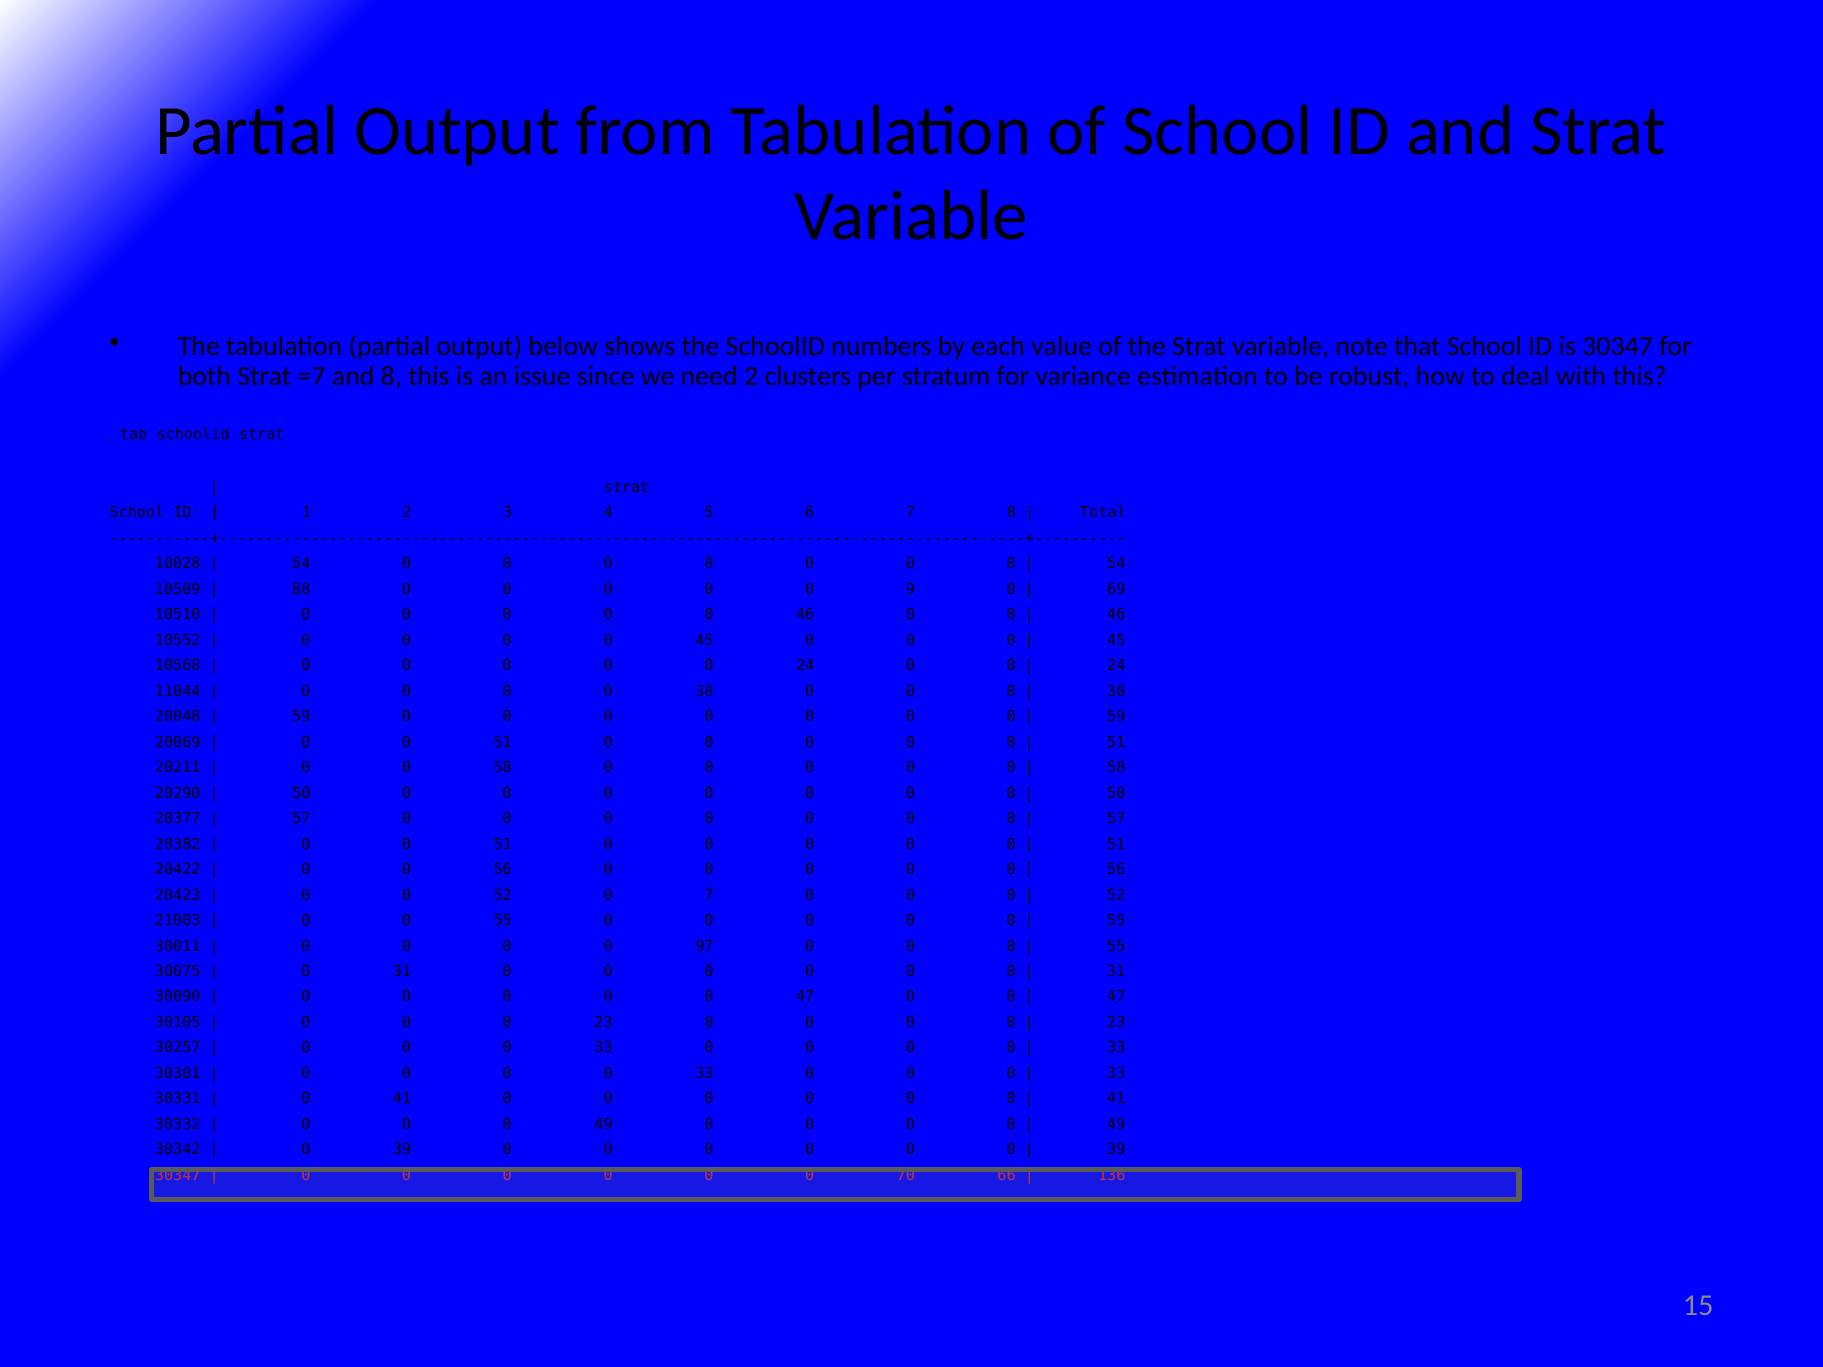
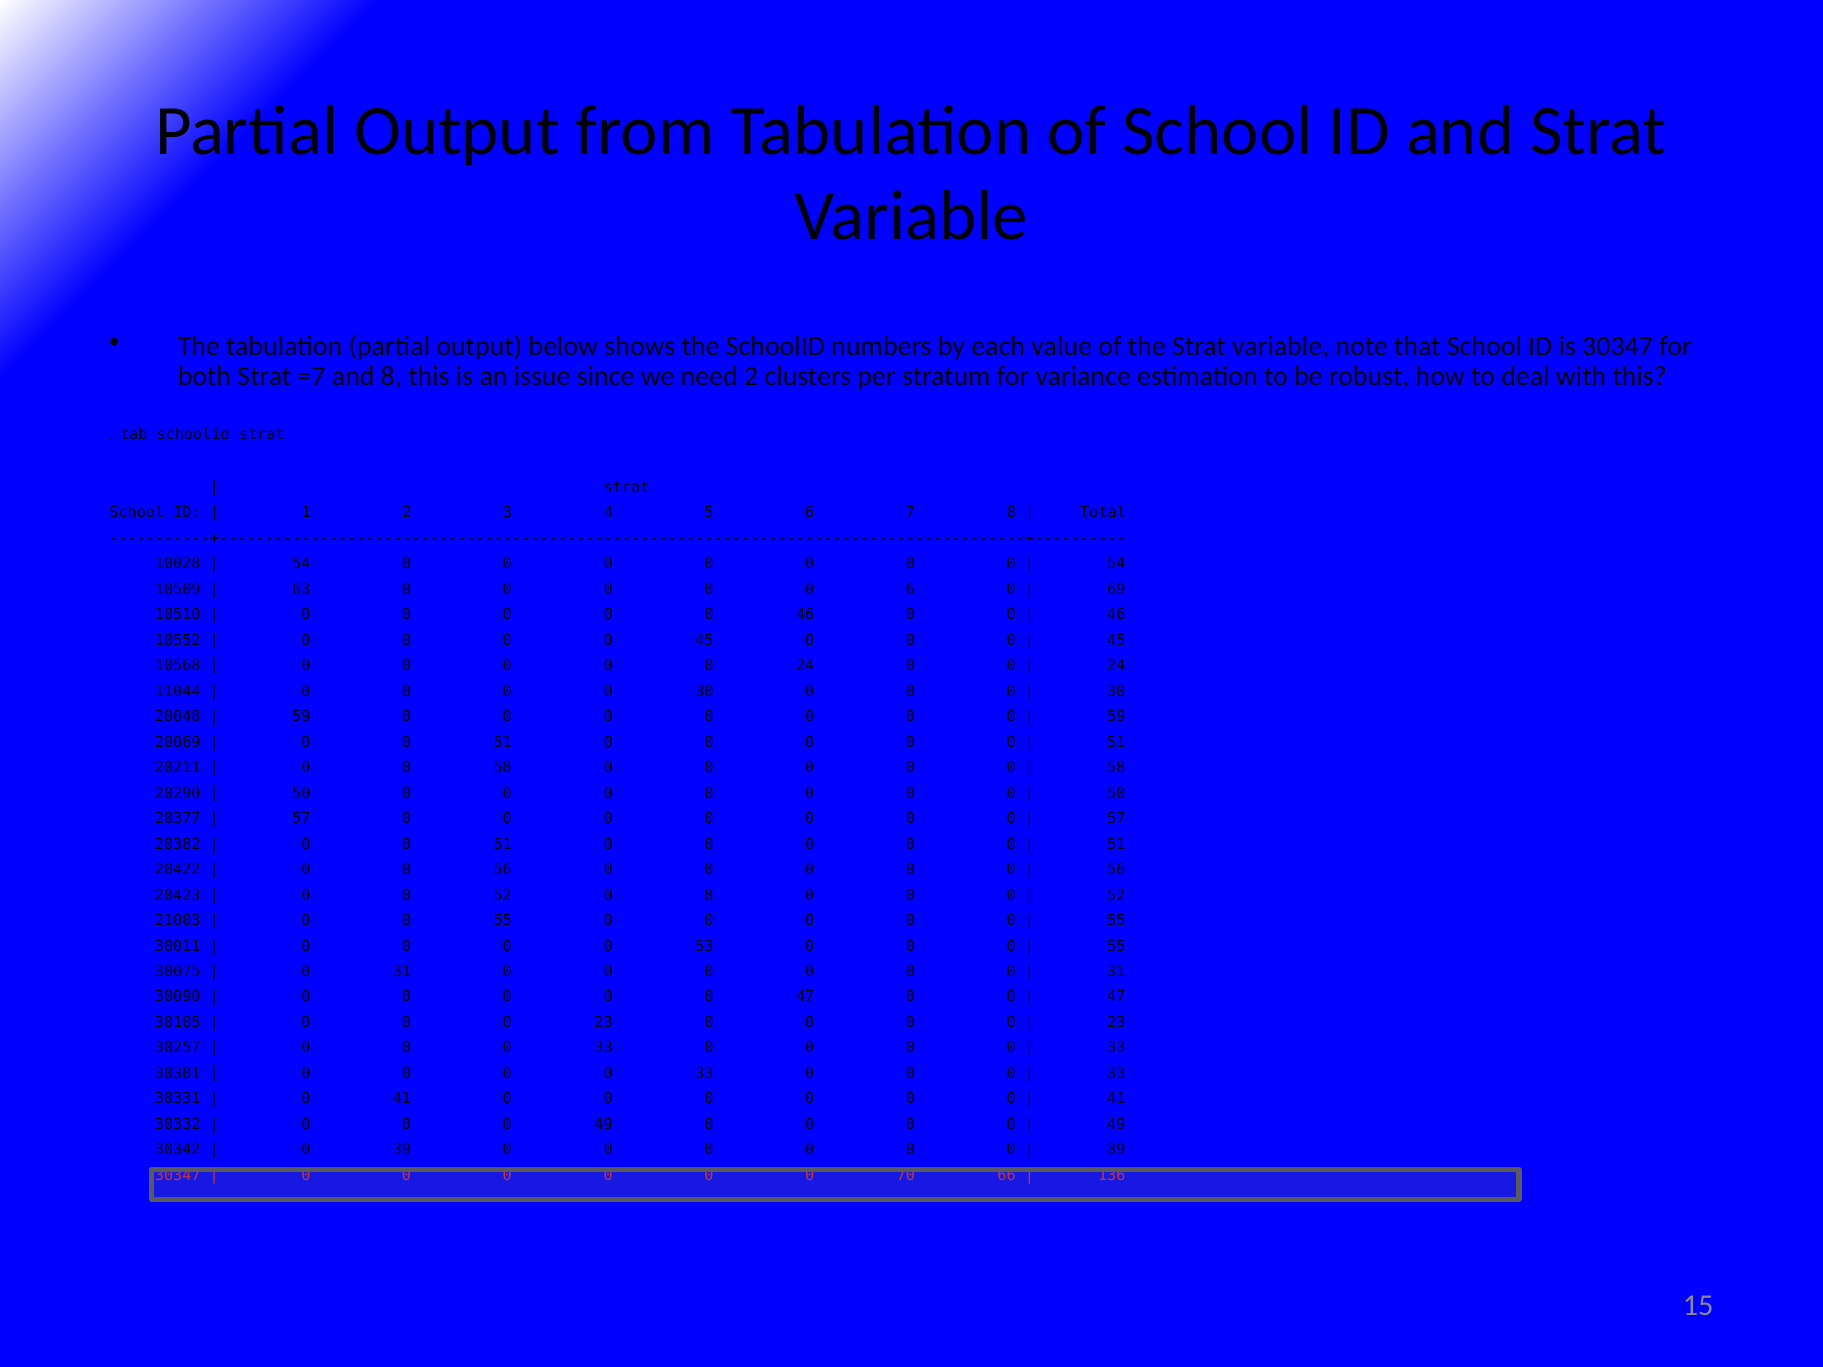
88: 88 -> 63 (301, 589)
0 9: 9 -> 6 (910, 589)
0 7: 7 -> 8 (709, 895)
97: 97 -> 53 (704, 946)
